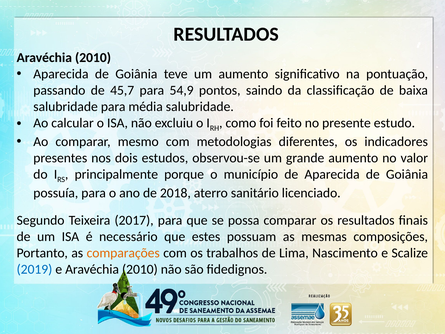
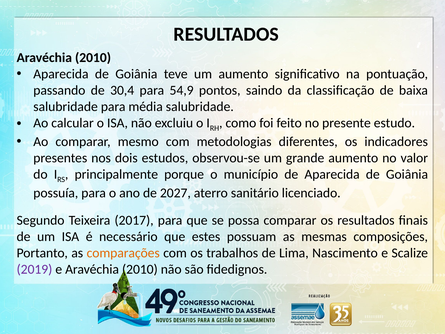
45,7: 45,7 -> 30,4 (122, 90)
2018: 2018 -> 2027 (175, 193)
2019 colour: blue -> purple (34, 269)
